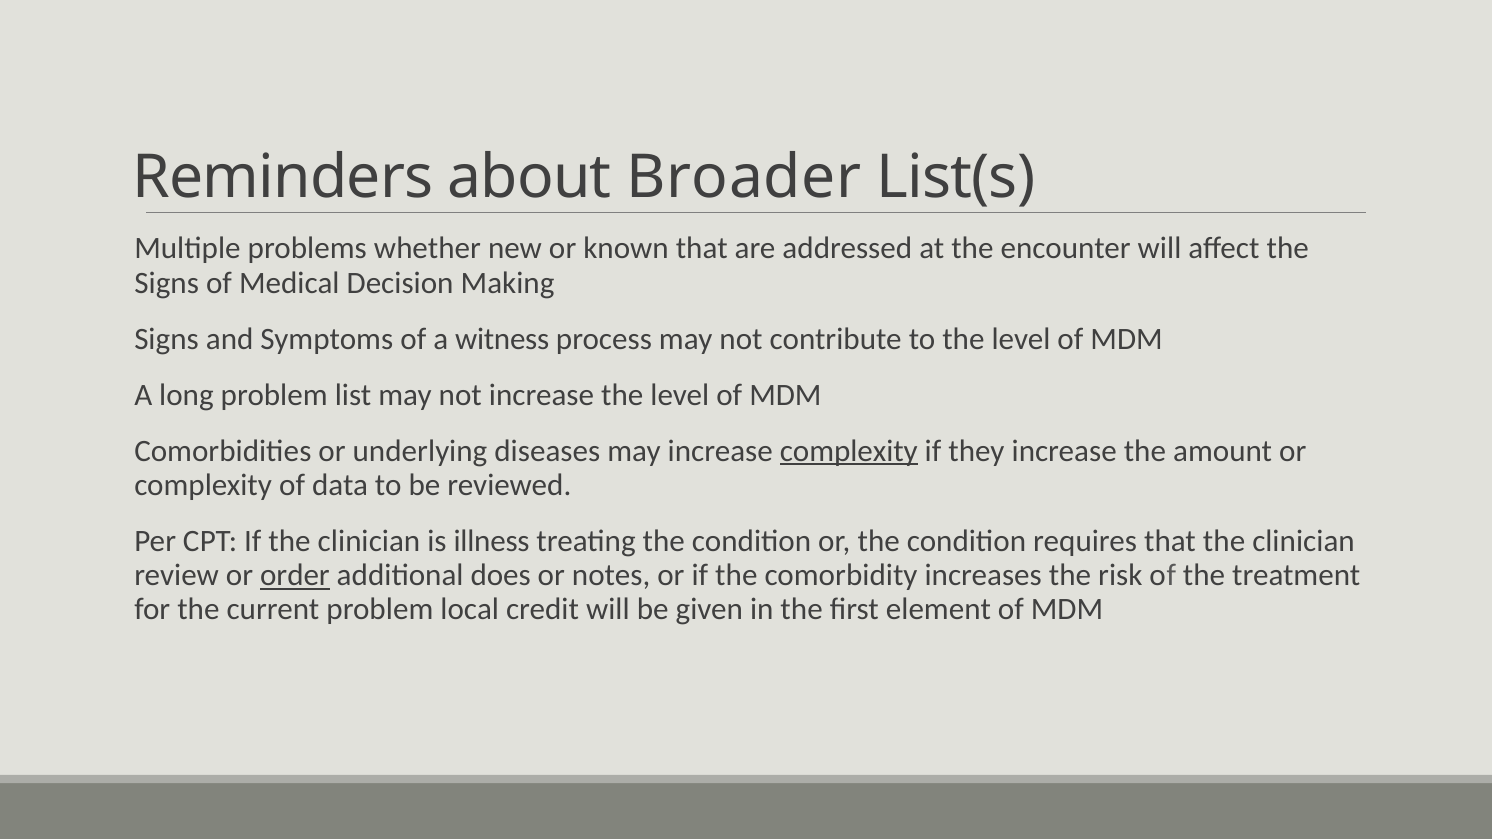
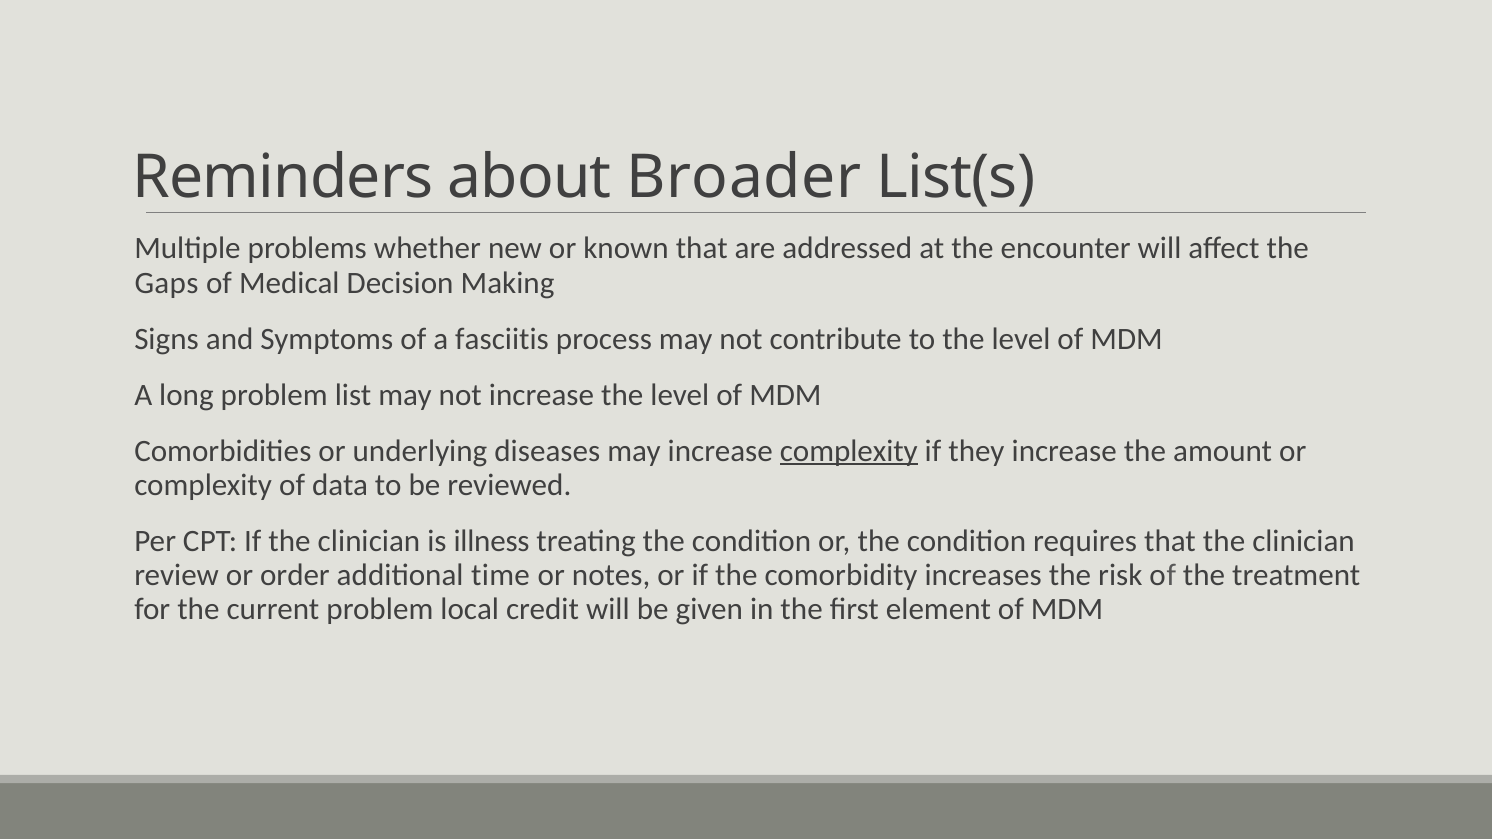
Signs: Signs -> Gaps (167, 283)
witness: witness -> fasciitis (502, 339)
order underline: present -> none (295, 576)
does: does -> time (501, 576)
